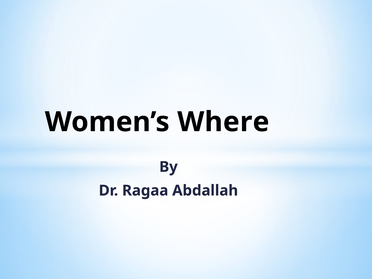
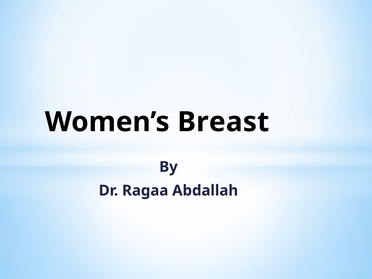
Where: Where -> Breast (223, 122)
